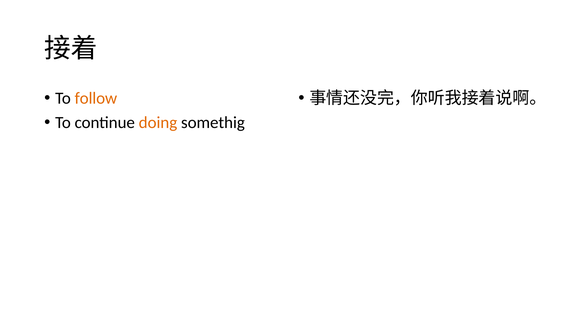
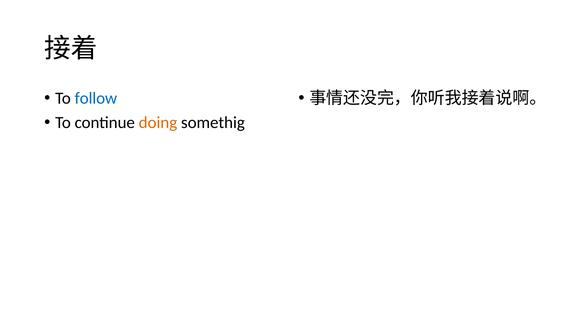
follow colour: orange -> blue (96, 98)
